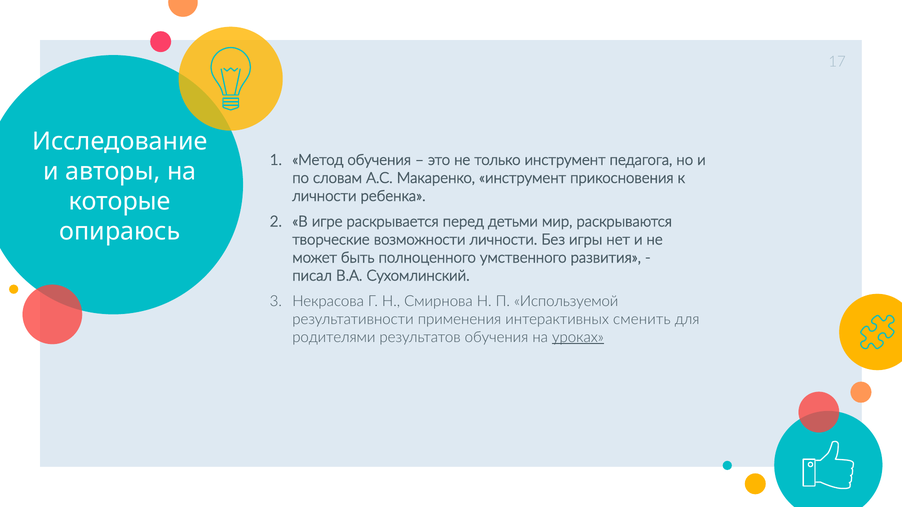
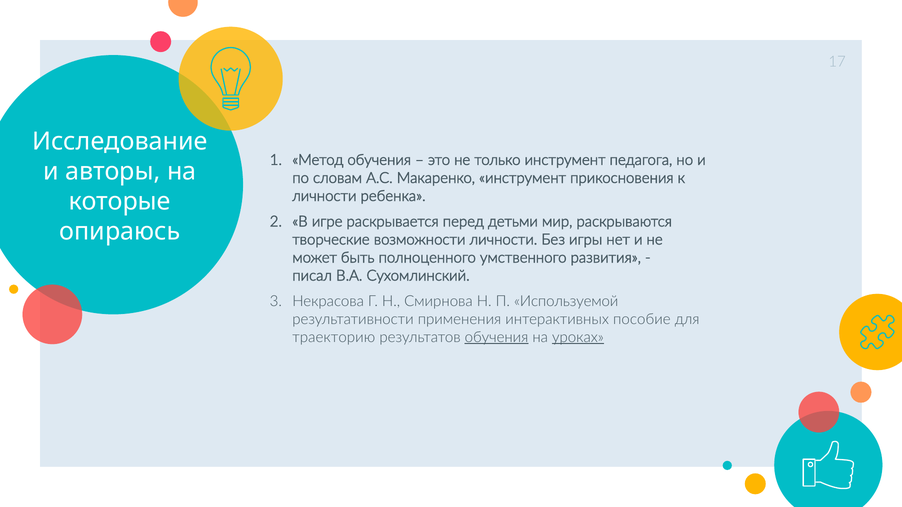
сменить: сменить -> пособие (642, 319)
родителями: родителями -> траекторию (334, 337)
обучения underline: none -> present (496, 337)
